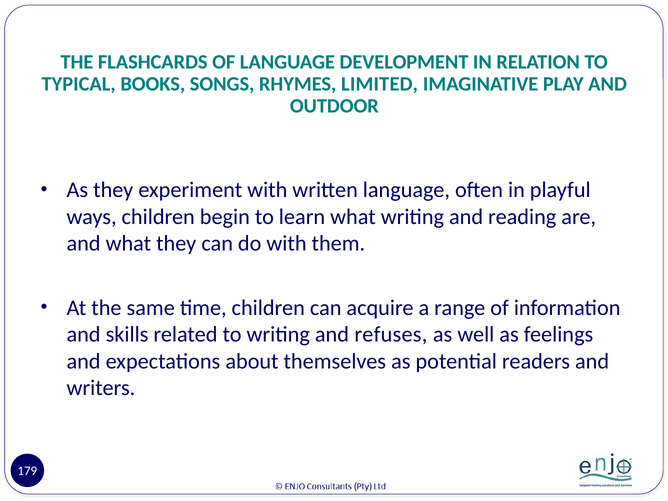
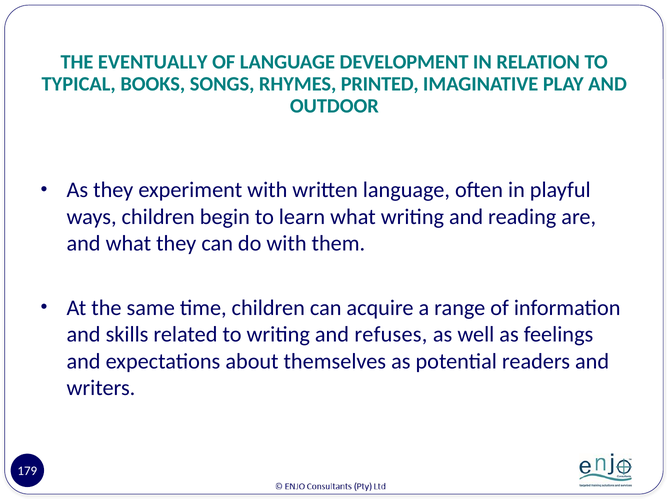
FLASHCARDS: FLASHCARDS -> EVENTUALLY (153, 62)
LIMITED: LIMITED -> PRINTED (380, 84)
